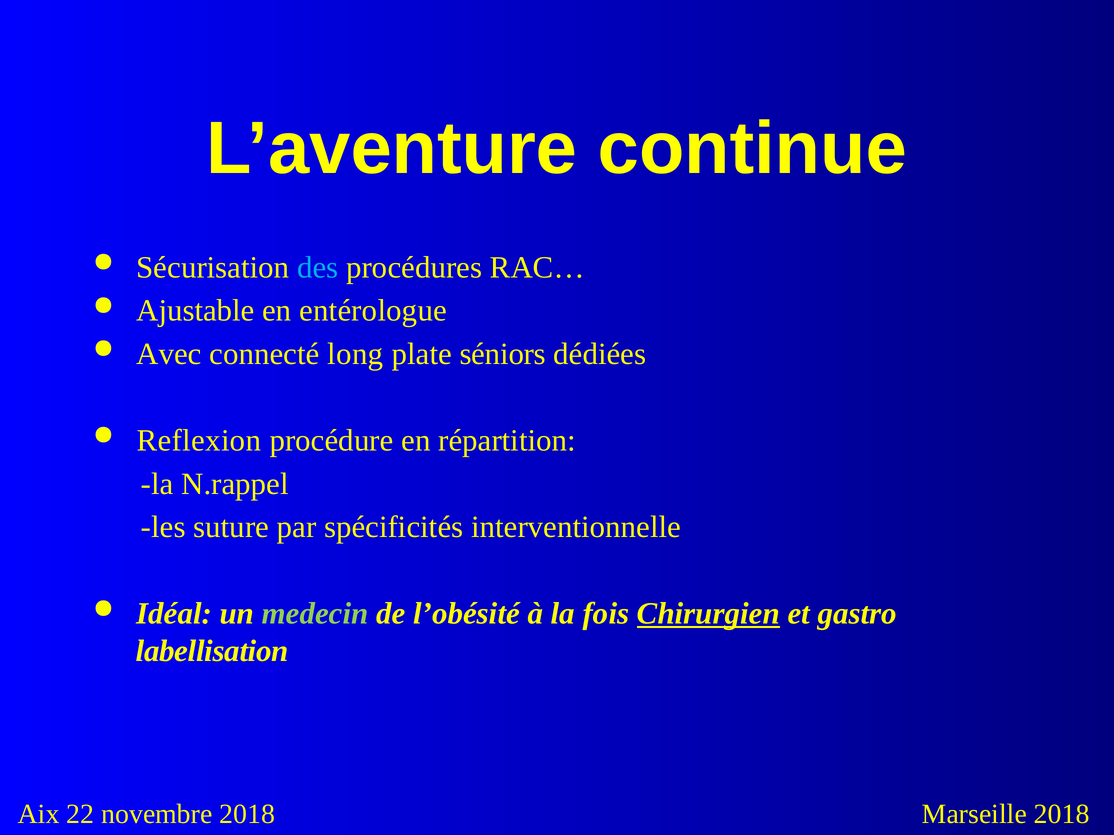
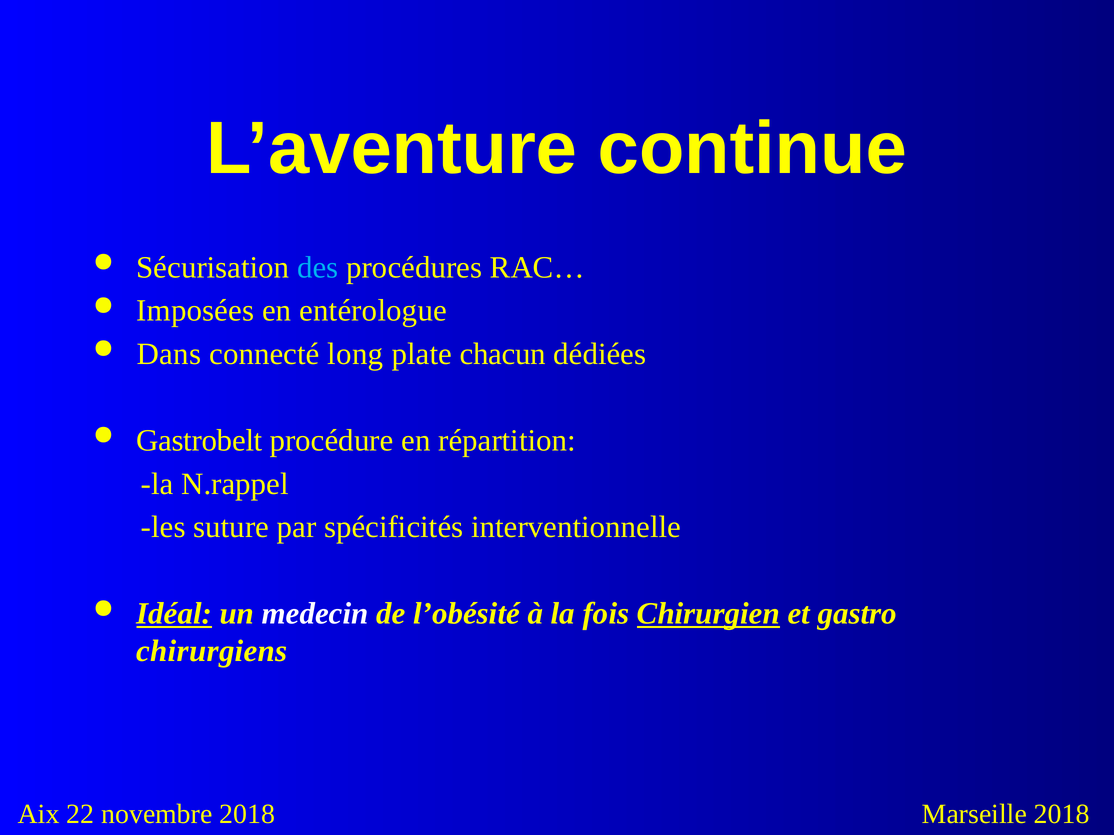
Ajustable: Ajustable -> Imposées (195, 311)
Avec: Avec -> Dans (169, 354)
séniors: séniors -> chacun (503, 354)
Reflexion: Reflexion -> Gastrobelt (199, 441)
Idéal underline: none -> present (174, 614)
medecin colour: light green -> white (315, 614)
labellisation: labellisation -> chirurgiens (212, 651)
